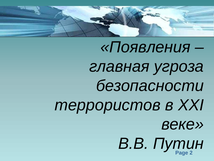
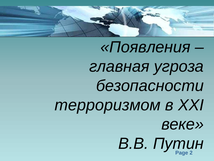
террористов: террористов -> терроризмом (108, 105)
